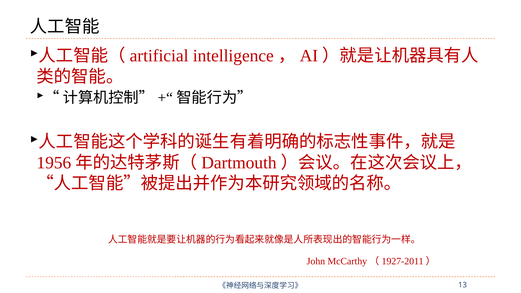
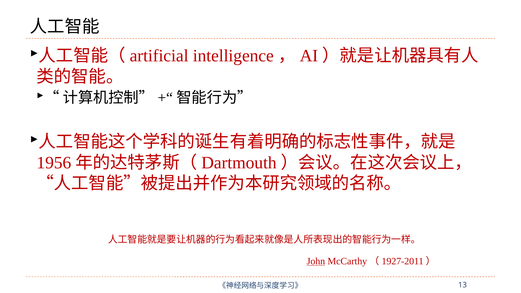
John underline: none -> present (316, 261)
